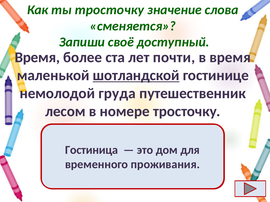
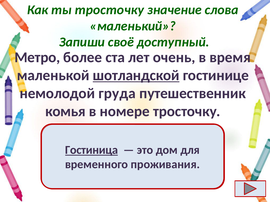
сменяется: сменяется -> маленький (133, 26)
Время: Время -> Метро (37, 58)
почти: почти -> очень (174, 58)
лесом: лесом -> комья (65, 112)
Гостиница underline: none -> present (92, 150)
